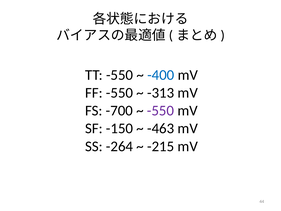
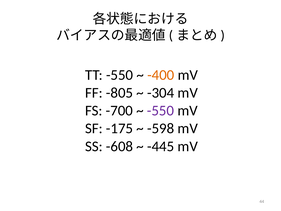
-400 colour: blue -> orange (161, 75)
FF -550: -550 -> -805 (119, 93)
-313: -313 -> -304 (161, 93)
-150: -150 -> -175 (119, 128)
-463: -463 -> -598 (161, 128)
-264: -264 -> -608 (119, 146)
-215: -215 -> -445 (161, 146)
